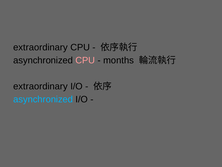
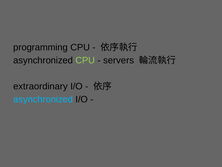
extraordinary: extraordinary -> programming (41, 47)
CPU colour: pink -> light green (85, 60)
months: months -> servers (119, 60)
